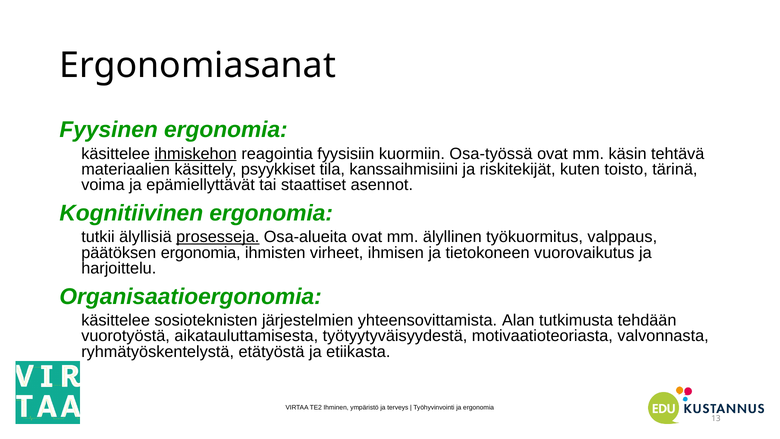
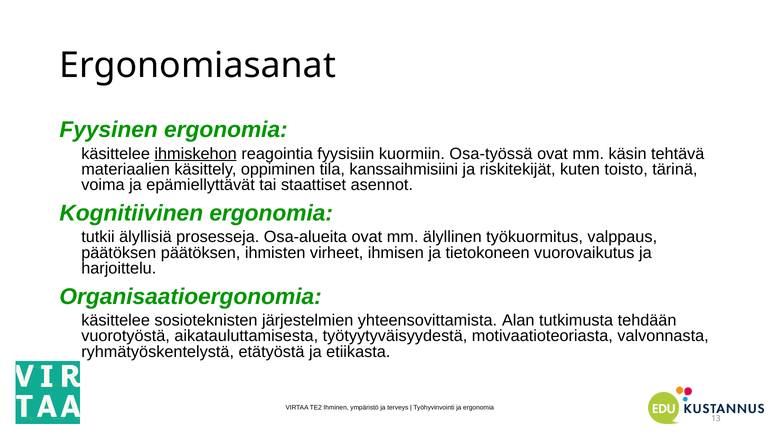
psyykkiset: psyykkiset -> oppiminen (278, 169)
prosesseja underline: present -> none (218, 237)
päätöksen ergonomia: ergonomia -> päätöksen (201, 253)
